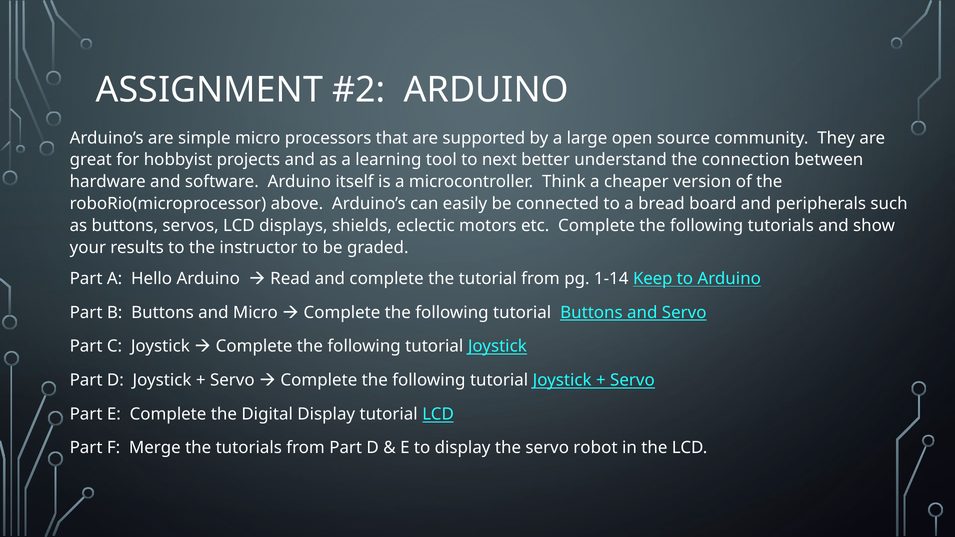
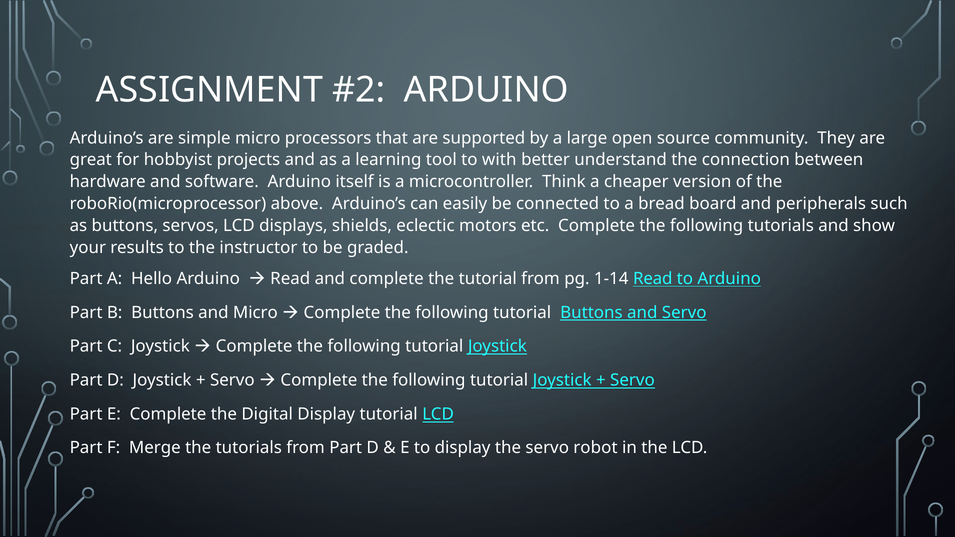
next: next -> with (499, 160)
1-14 Keep: Keep -> Read (653, 279)
